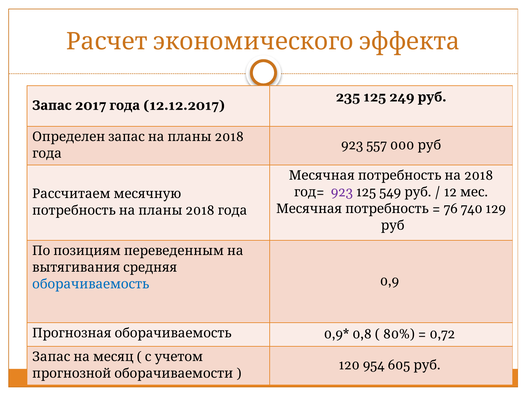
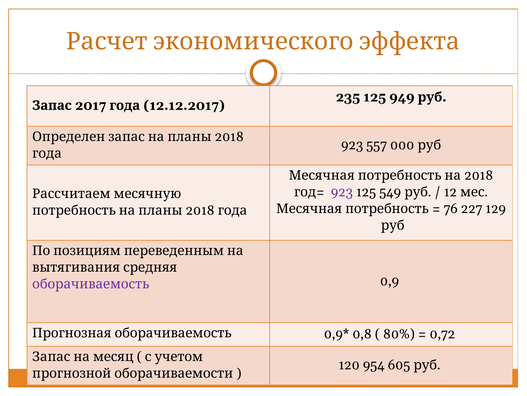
249: 249 -> 949 (402, 97)
740: 740 -> 227 (472, 209)
оборачиваемость colour: blue -> purple (91, 284)
